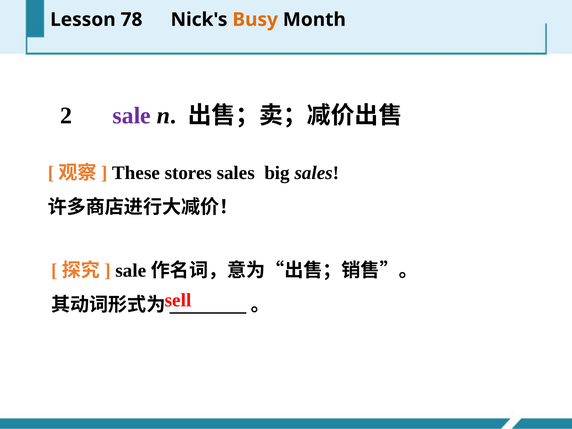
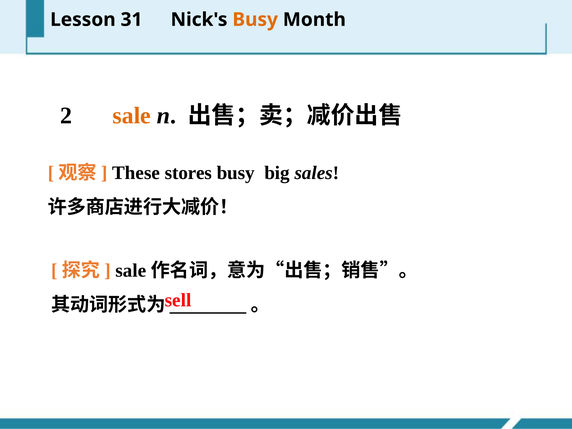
78: 78 -> 31 (132, 20)
sale colour: purple -> orange (132, 116)
stores sales: sales -> busy (236, 173)
